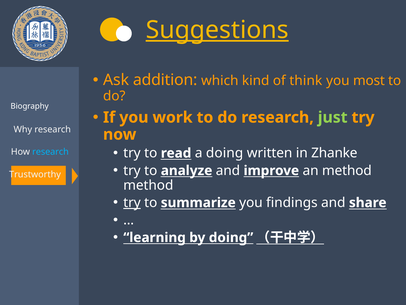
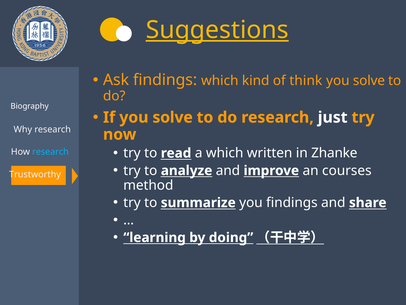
Ask addition: addition -> findings (165, 80)
most: most -> solve (369, 81)
If you work: work -> solve (173, 117)
just colour: light green -> white (333, 117)
a doing: doing -> which (225, 153)
an method: method -> courses (347, 170)
try underline: present -> none (132, 202)
